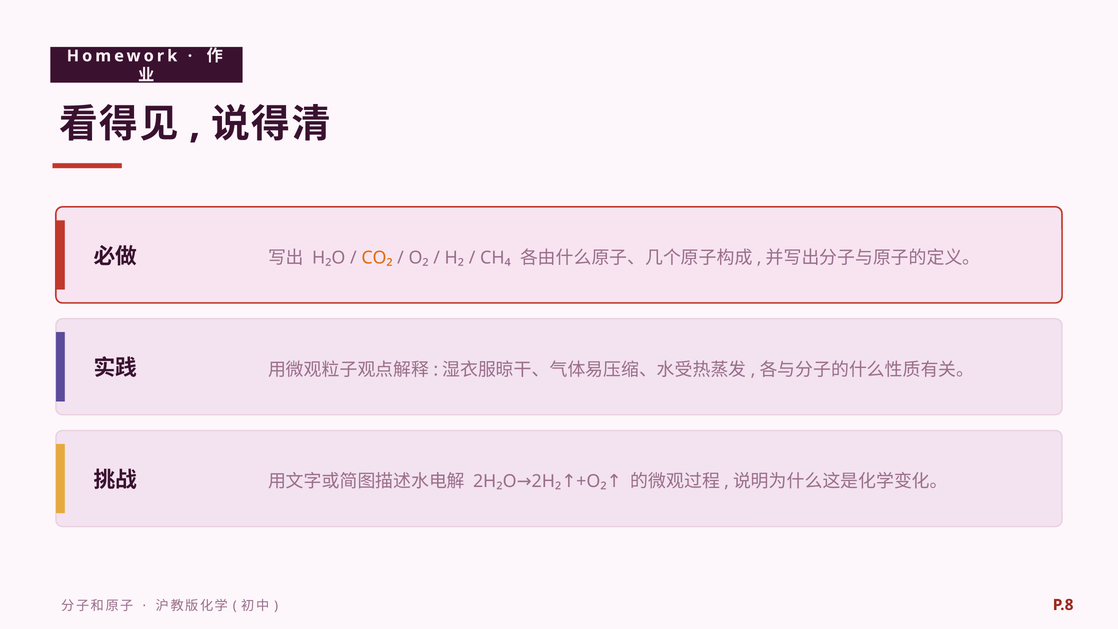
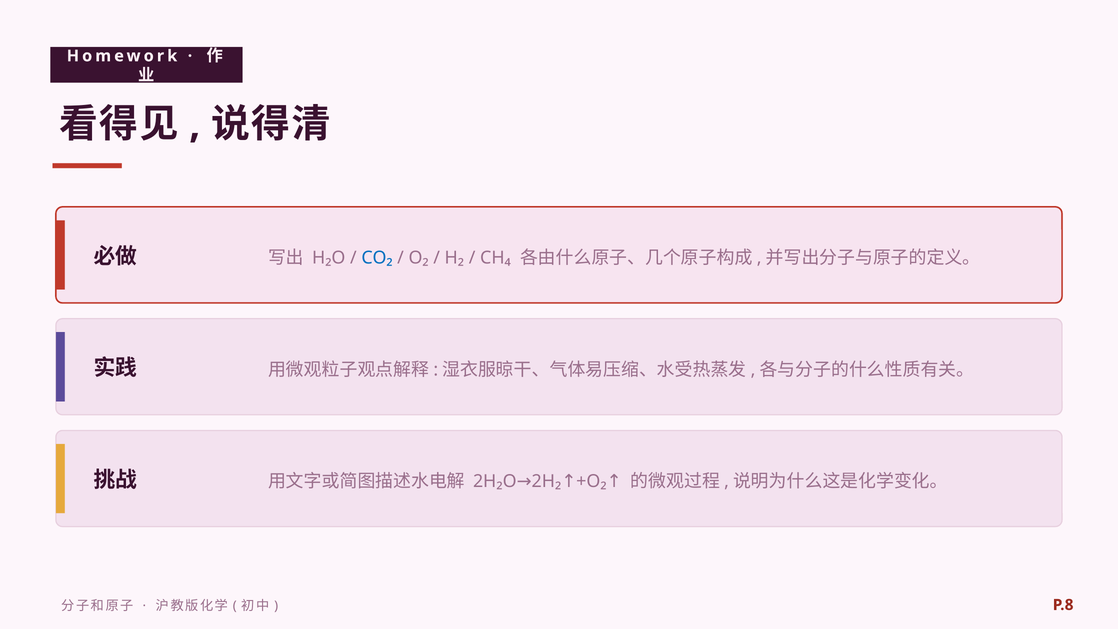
CO₂ colour: orange -> blue (377, 258)
